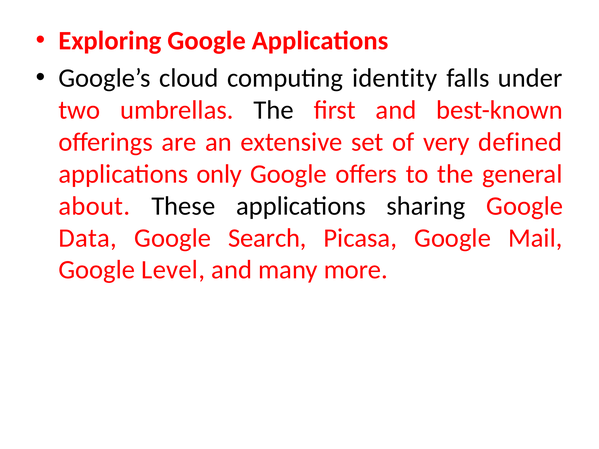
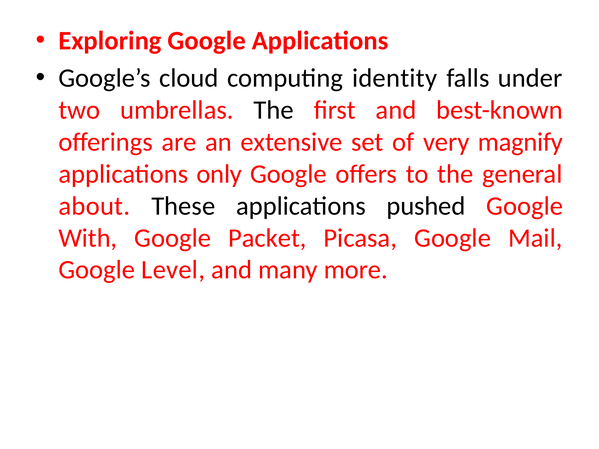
defined: defined -> magnify (520, 142)
sharing: sharing -> pushed (426, 206)
Data: Data -> With (88, 238)
Search: Search -> Packet (267, 238)
